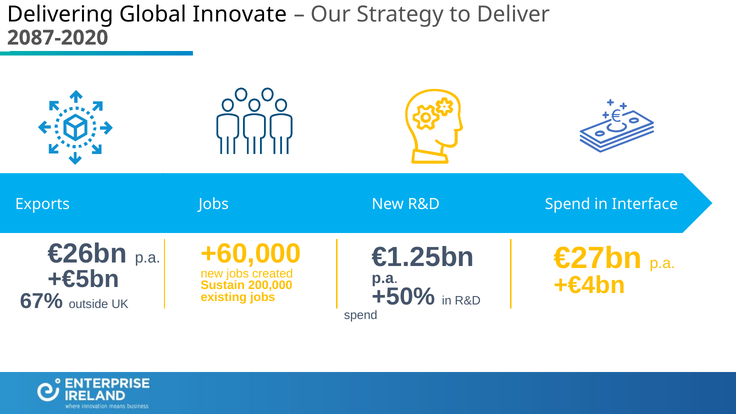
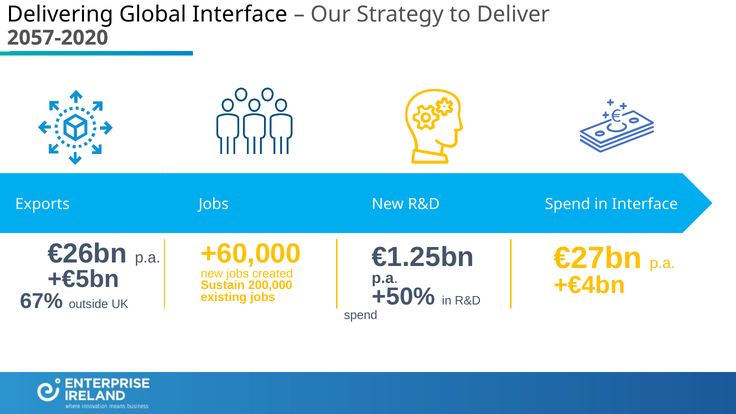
Global Innovate: Innovate -> Interface (240, 15)
2087-2020: 2087-2020 -> 2057-2020 (58, 38)
